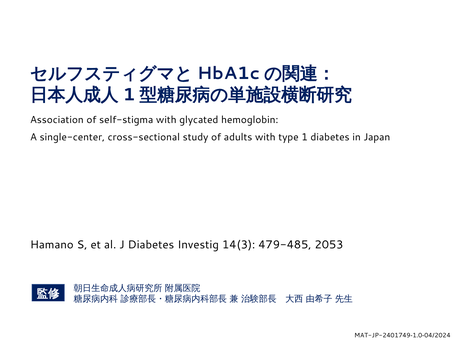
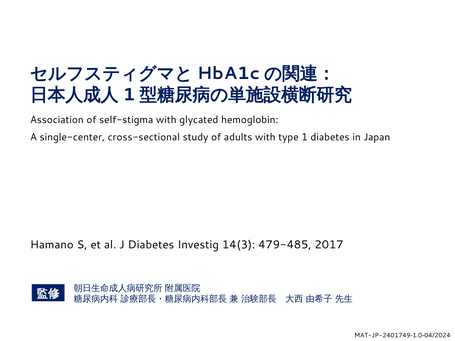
2053: 2053 -> 2017 (329, 245)
